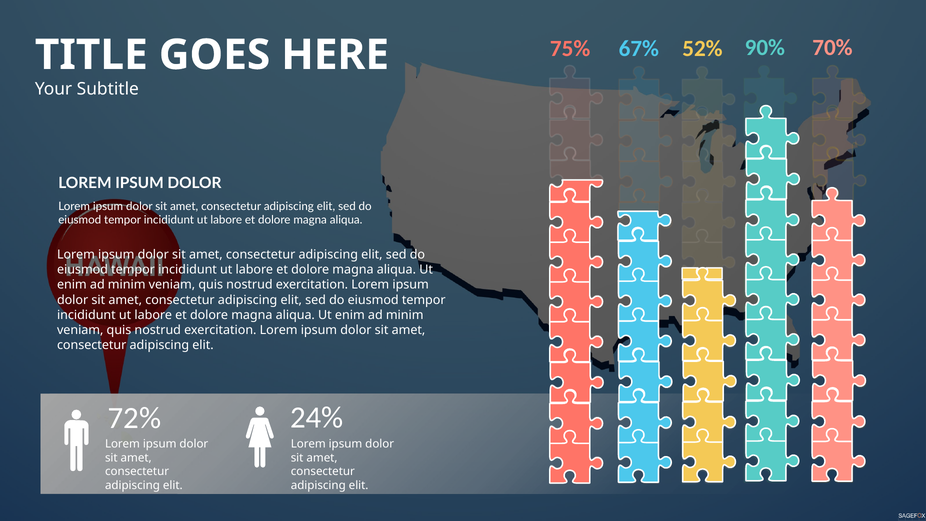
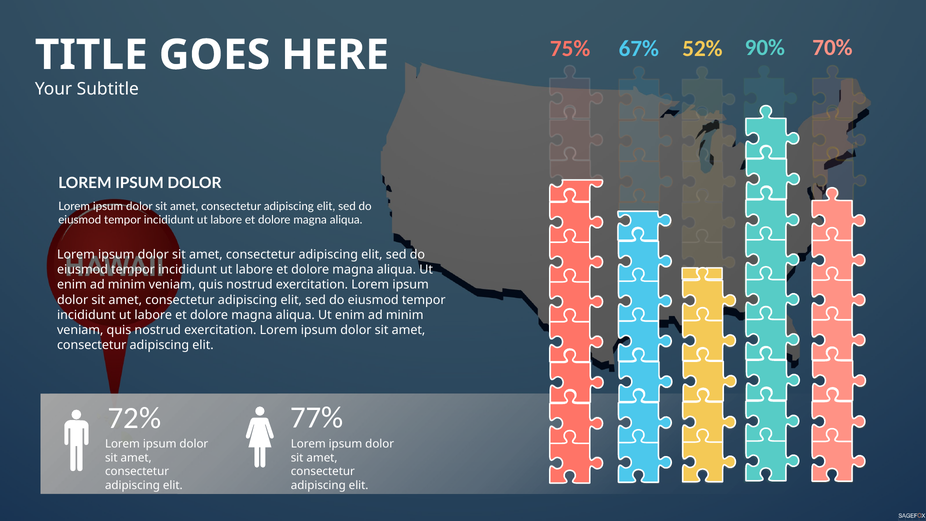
24%: 24% -> 77% (317, 417)
